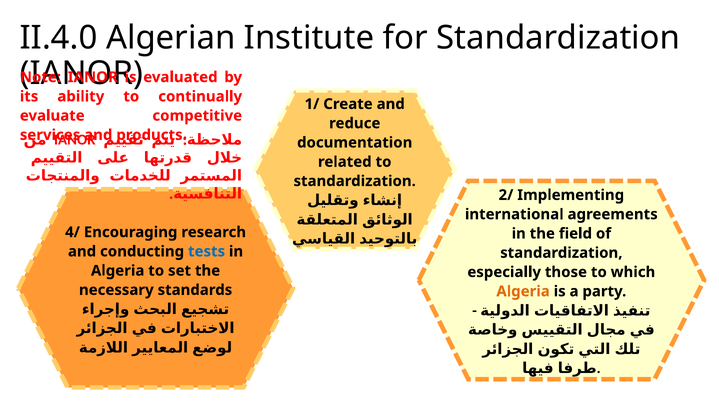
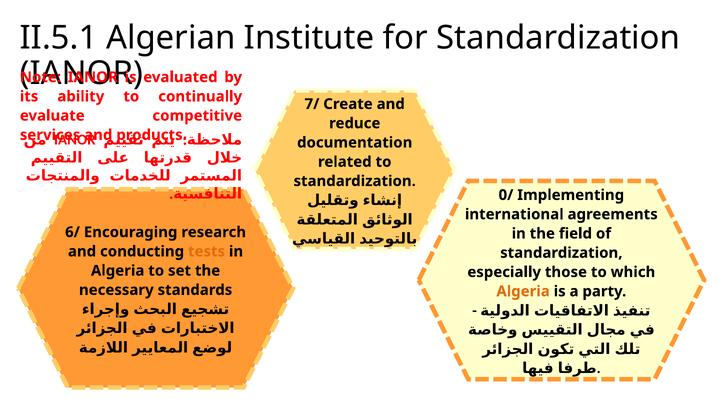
II.4.0: II.4.0 -> II.5.1 (59, 38)
1/: 1/ -> 7/ (312, 104)
2/: 2/ -> 0/ (506, 195)
4/: 4/ -> 6/ (73, 232)
tests colour: blue -> orange (207, 251)
